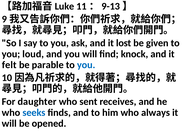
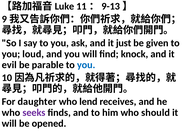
lost: lost -> just (124, 43)
felt: felt -> evil (9, 65)
sent: sent -> lend (88, 101)
seeks colour: blue -> purple (34, 112)
always: always -> should (156, 112)
